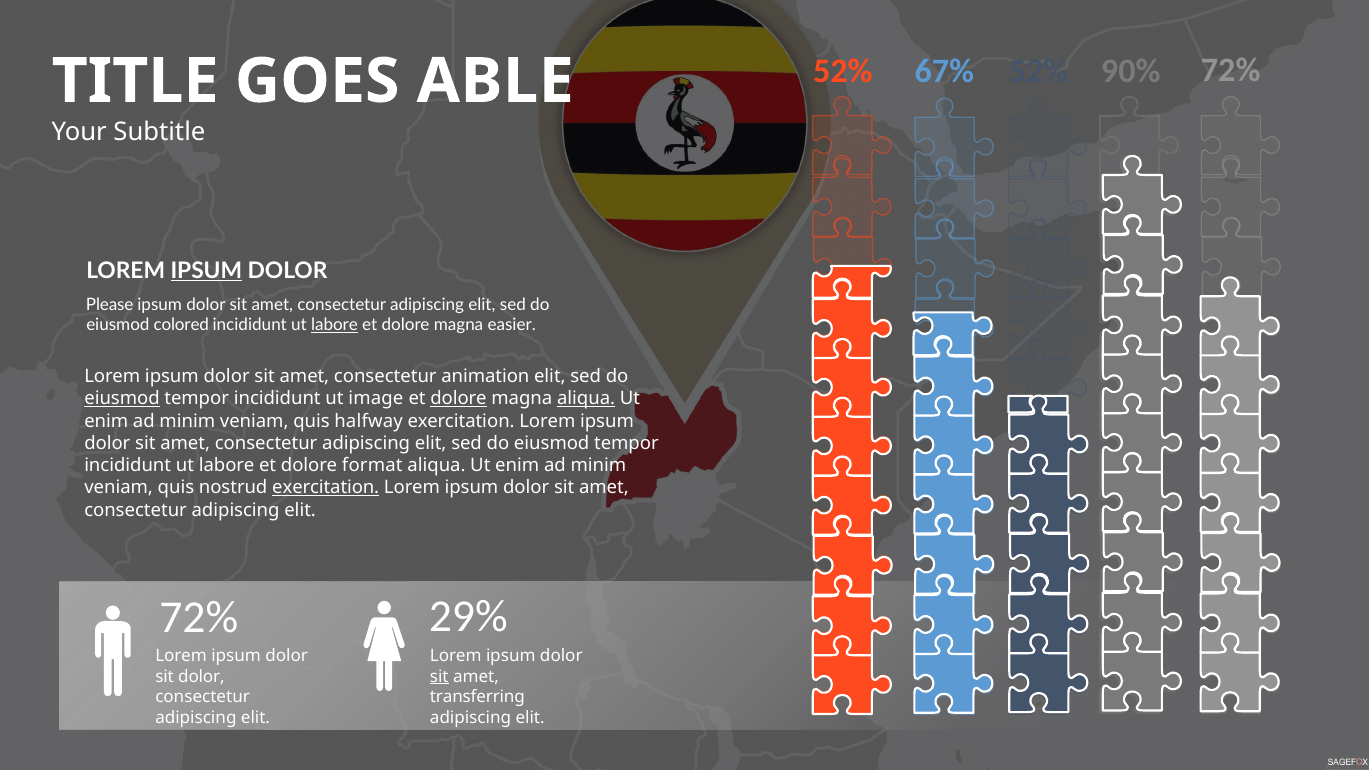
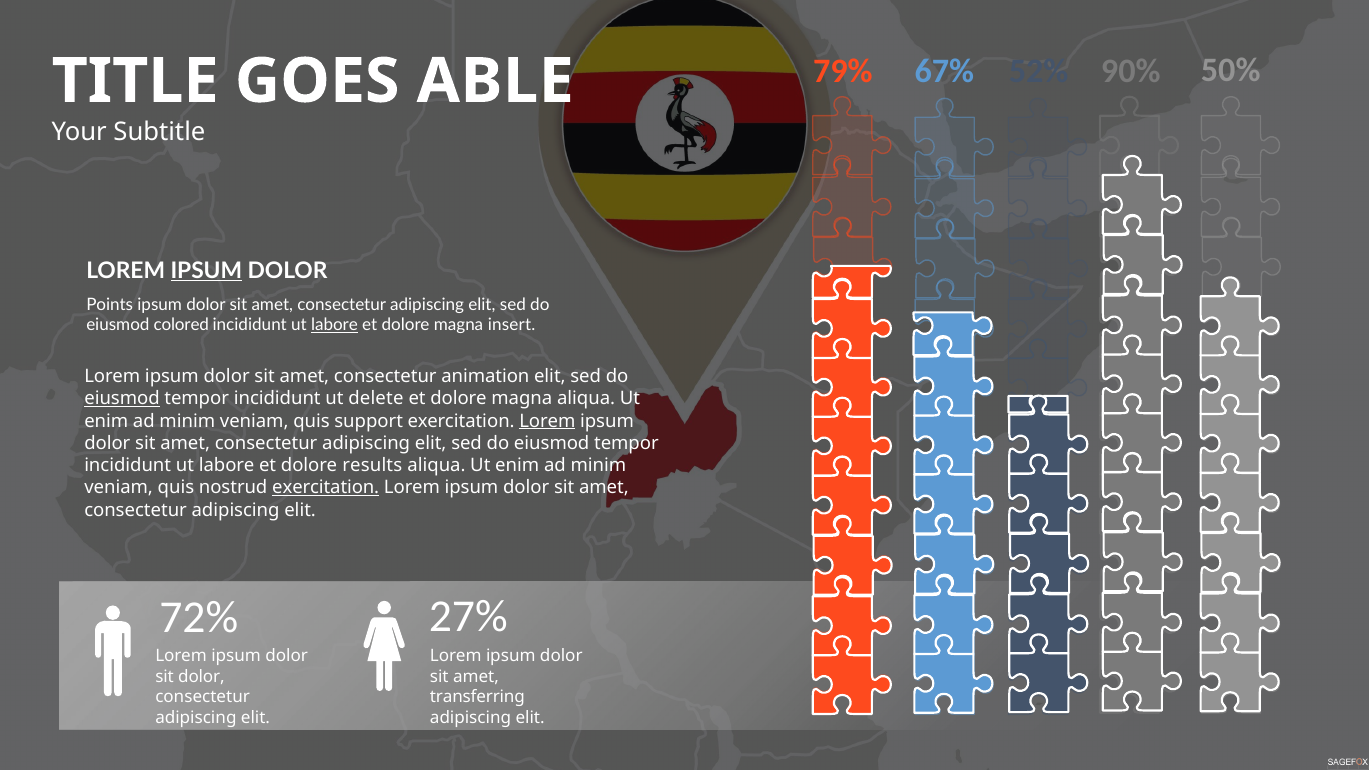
72%: 72% -> 50% (1231, 70)
52%: 52% -> 79% (843, 72)
Please: Please -> Points (110, 305)
easier: easier -> insert (512, 325)
image: image -> delete (376, 399)
dolore underline: present -> none (459, 399)
aliqua underline: present -> none (586, 399)
halfway: halfway -> support (369, 421)
Lorem underline: none -> present (547, 421)
format: format -> results (372, 466)
29%: 29% -> 27% (468, 617)
sit underline: present -> none (439, 677)
